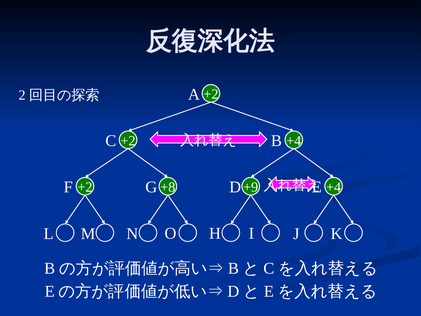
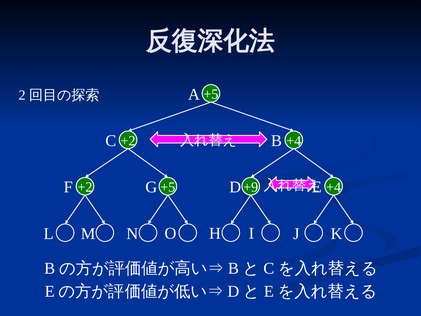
+2: +2 -> +5 (211, 94)
+2 +8: +8 -> +5 (168, 187)
